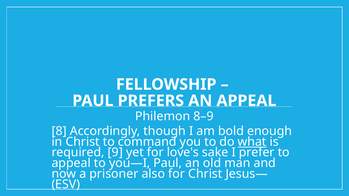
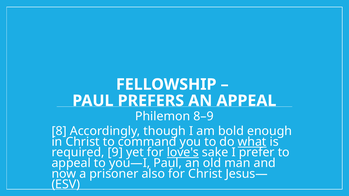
love's underline: none -> present (183, 153)
